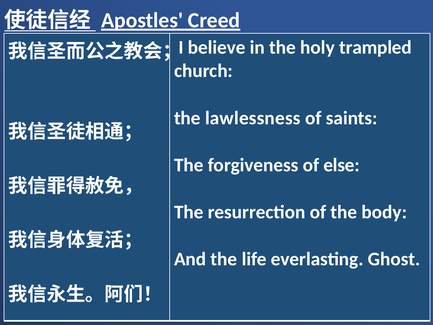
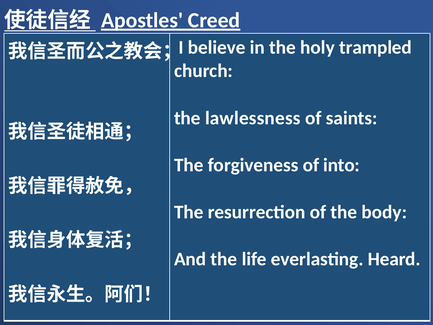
else: else -> into (342, 165)
Ghost: Ghost -> Heard (394, 259)
